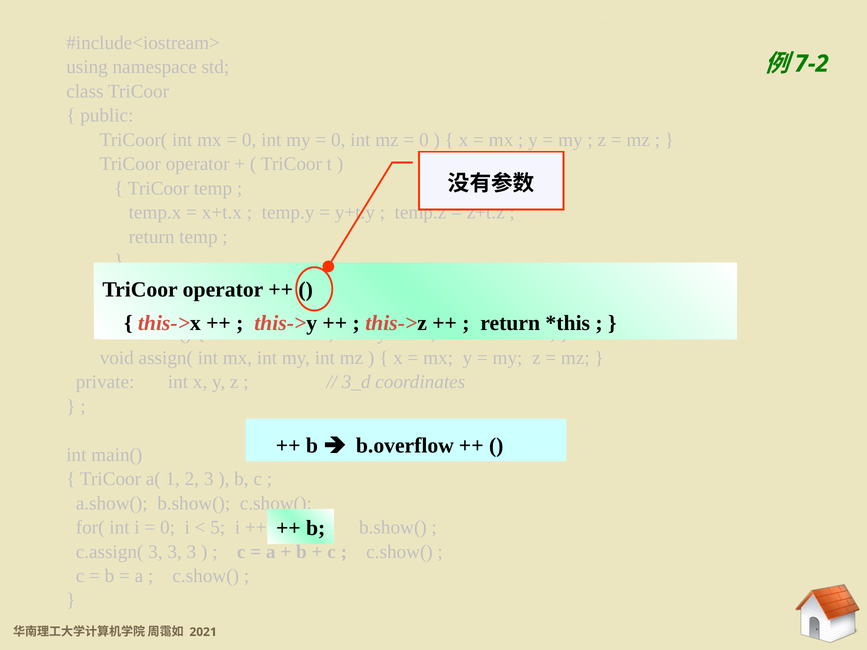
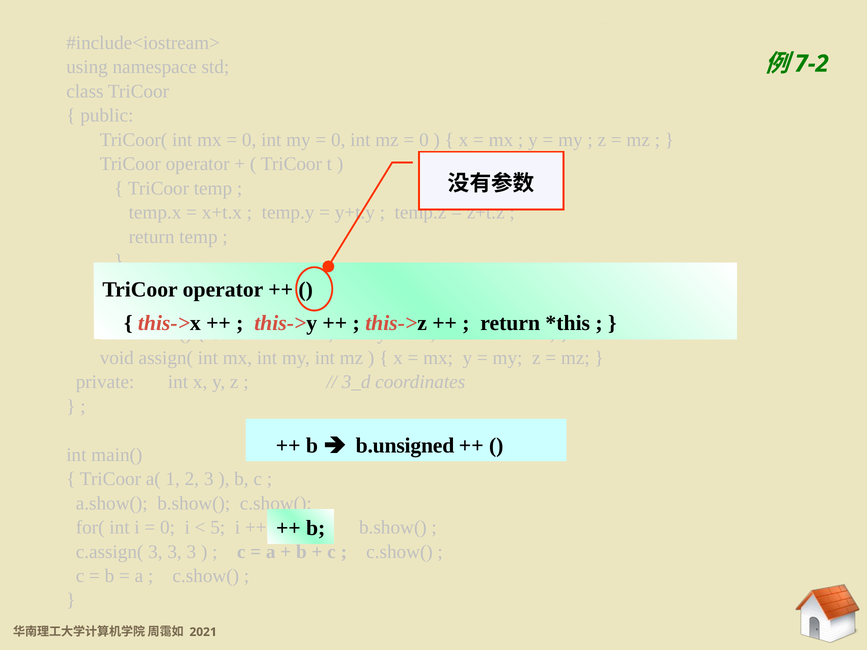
b.overflow: b.overflow -> b.unsigned (405, 446)
